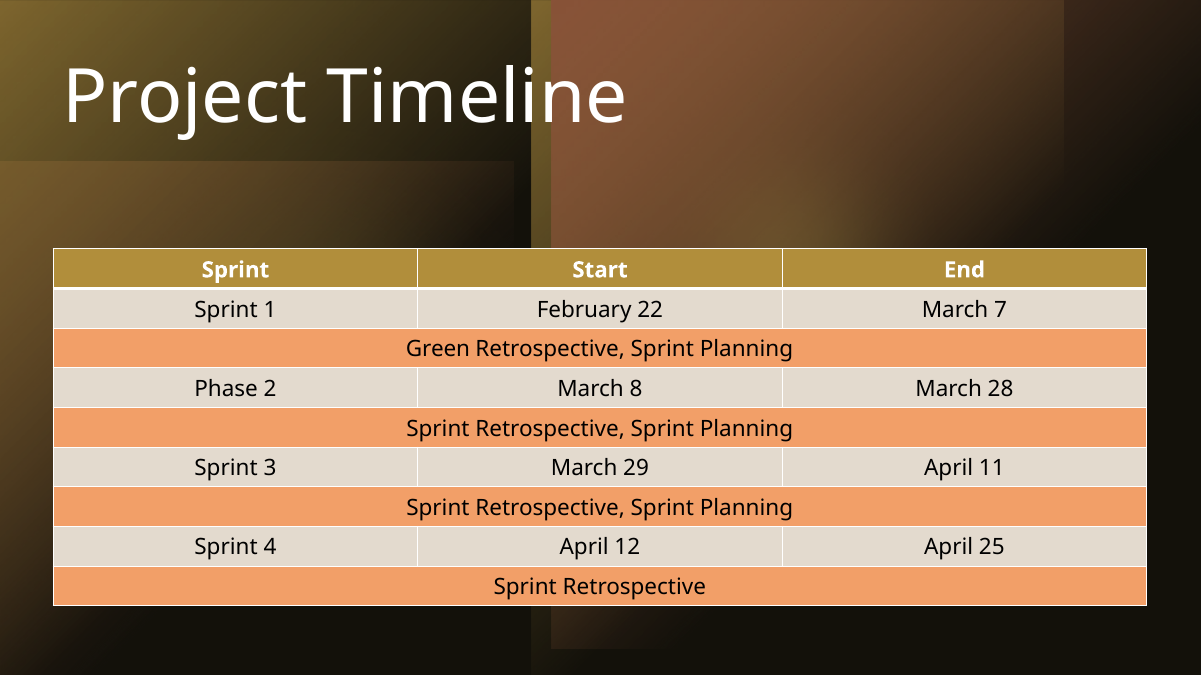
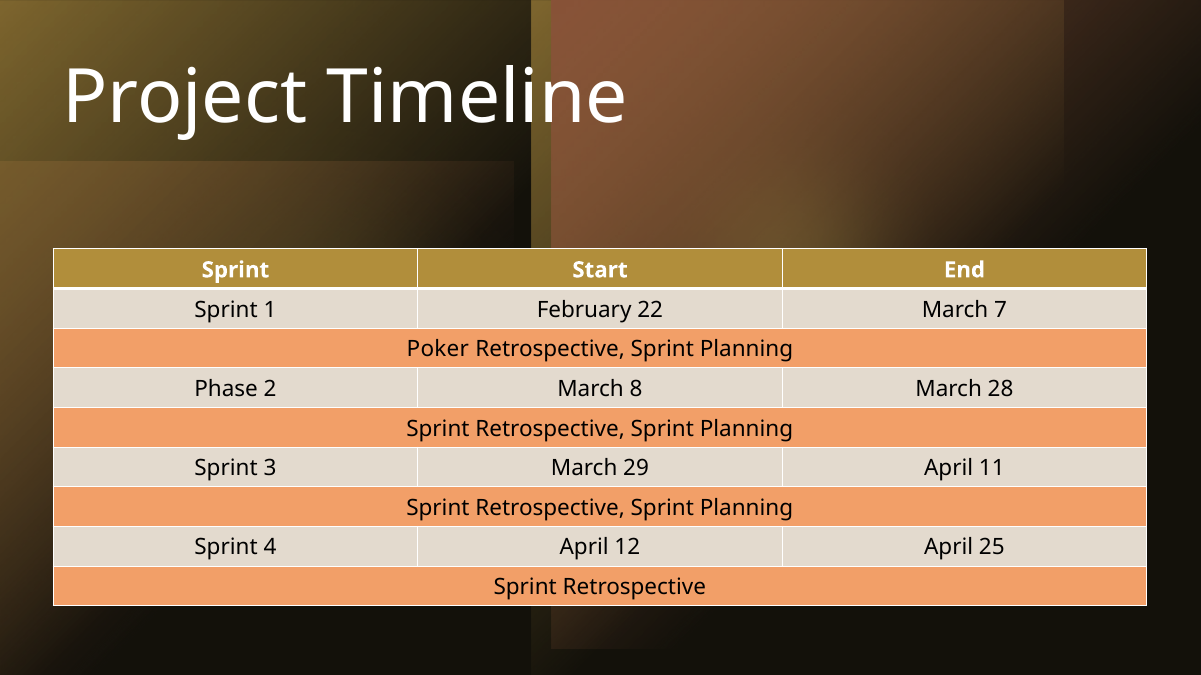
Green: Green -> Poker (438, 350)
